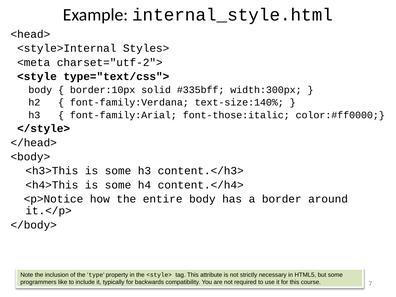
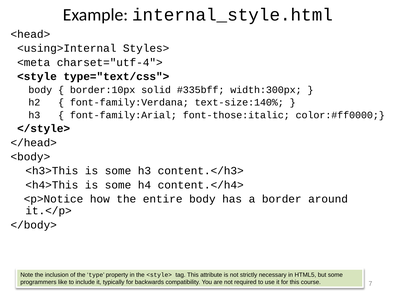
<style>Internal: <style>Internal -> <using>Internal (67, 48)
charset="utf-2">: charset="utf-2"> -> charset="utf-4"> (110, 62)
